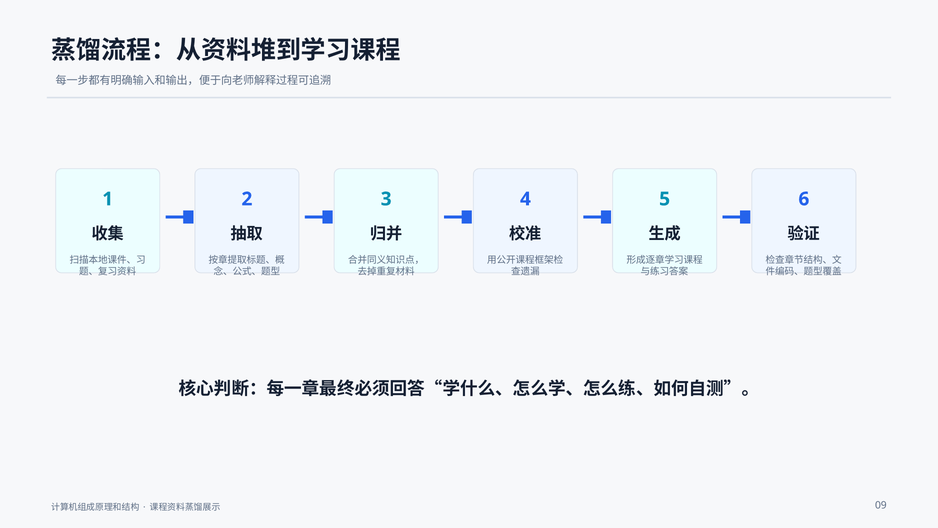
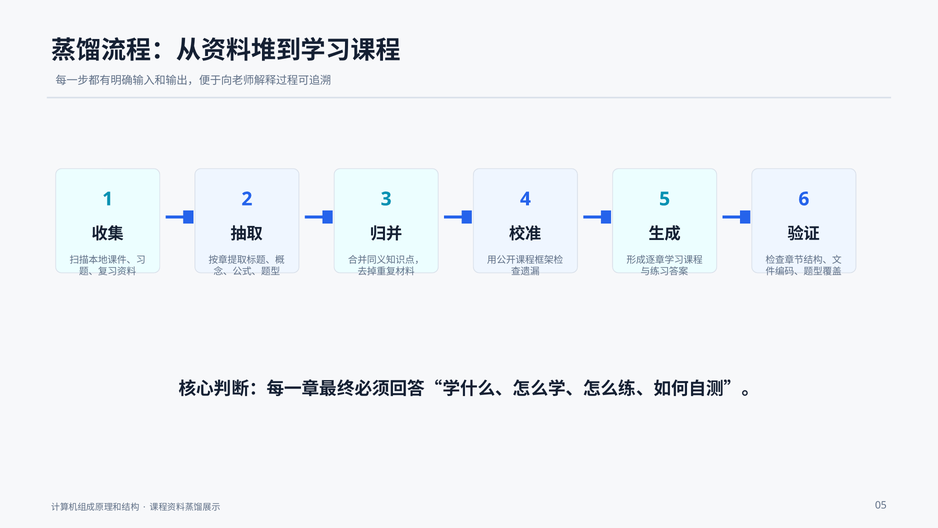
09: 09 -> 05 (881, 505)
